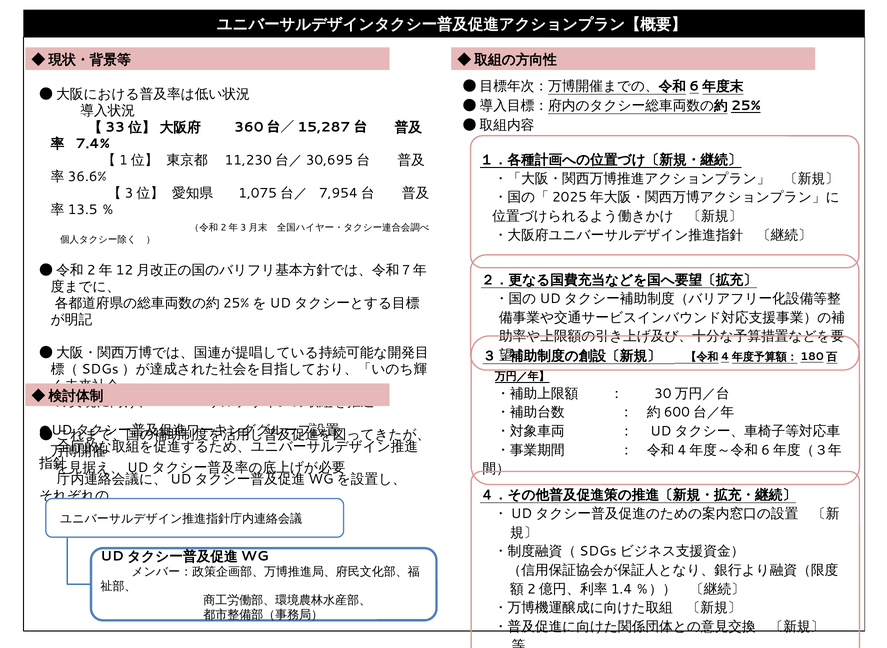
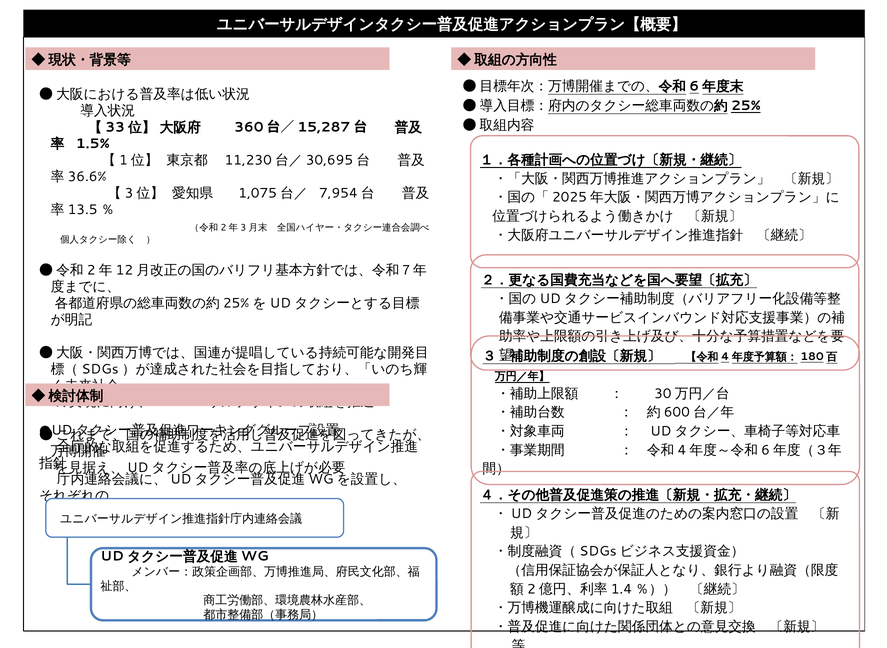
7.4%: 7.4% -> 1.5% (93, 144)
